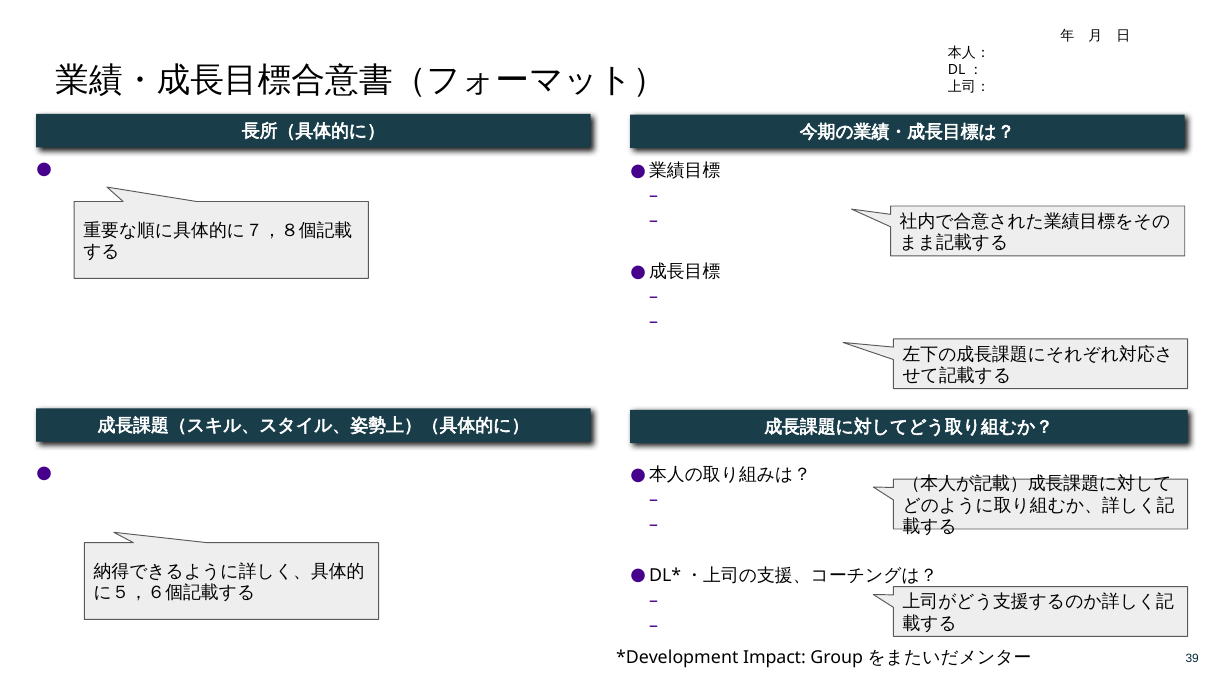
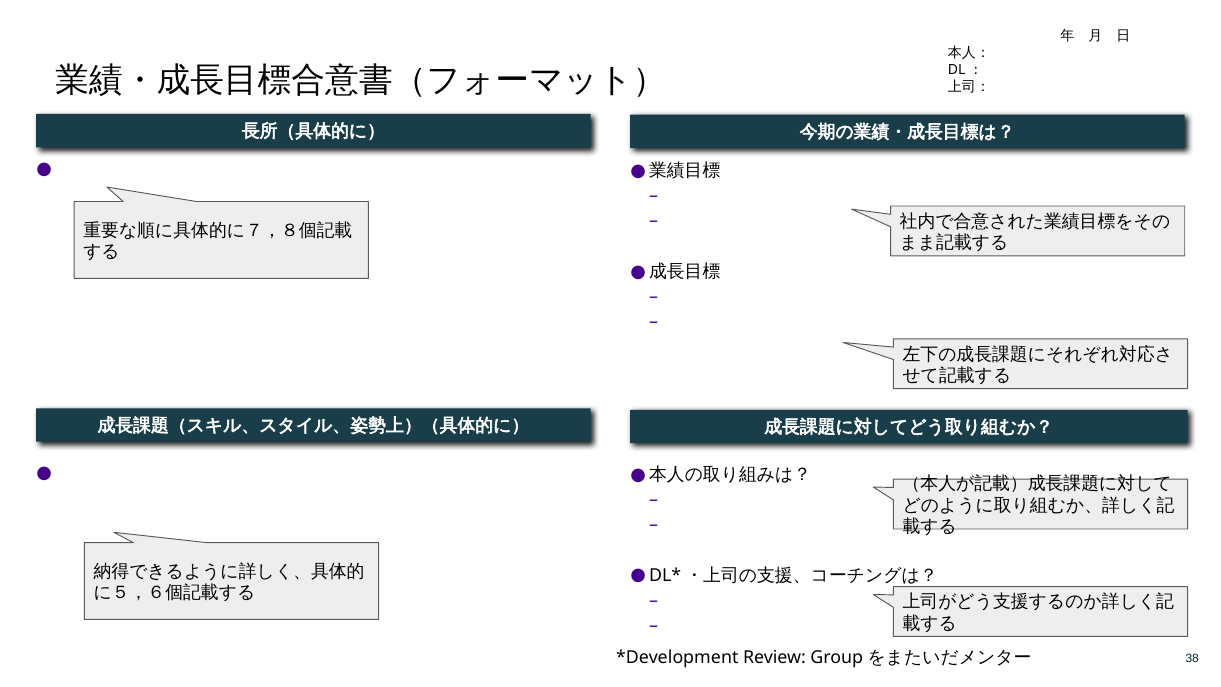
Impact: Impact -> Review (774, 658)
39: 39 -> 38 (1192, 658)
